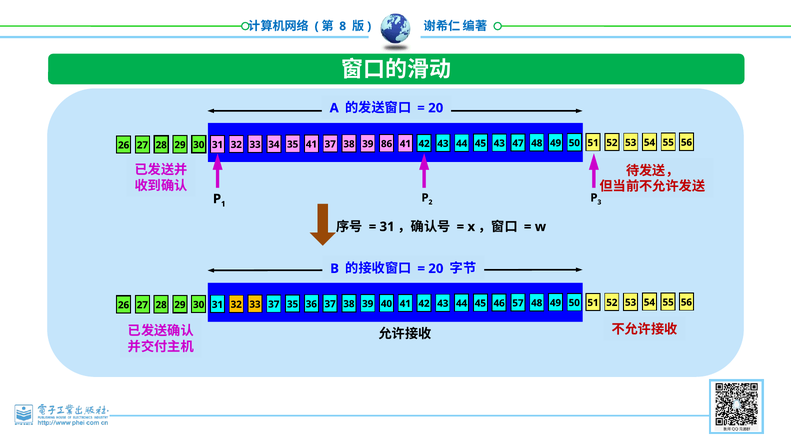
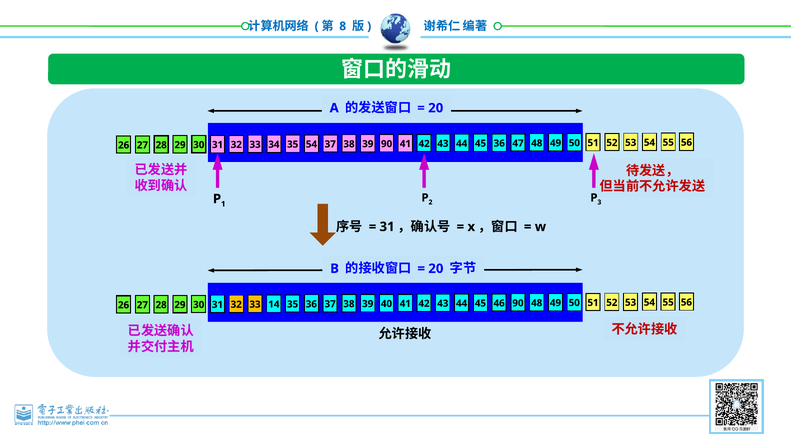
35 41: 41 -> 54 (311, 144)
39 86: 86 -> 90 (387, 144)
45 43: 43 -> 36 (499, 143)
33 37: 37 -> 14 (274, 304)
46 57: 57 -> 90 (518, 303)
